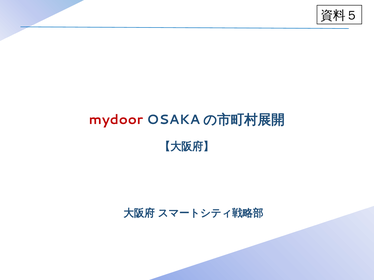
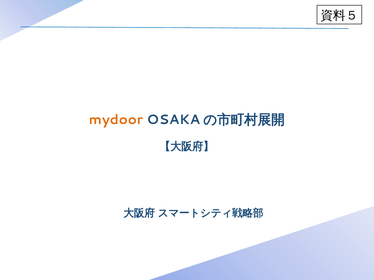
mydoor colour: red -> orange (116, 120)
